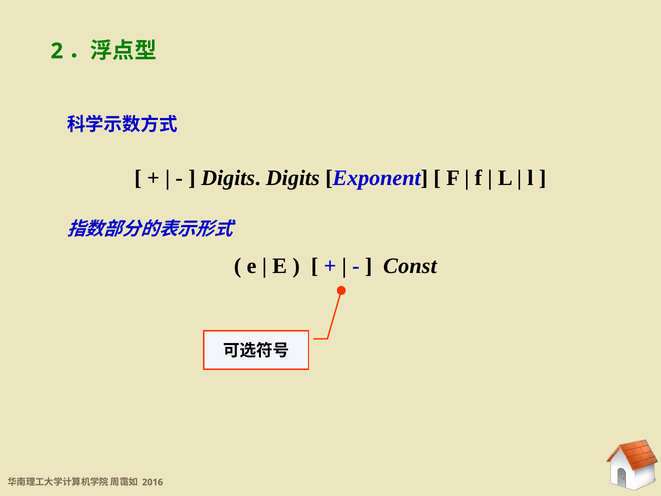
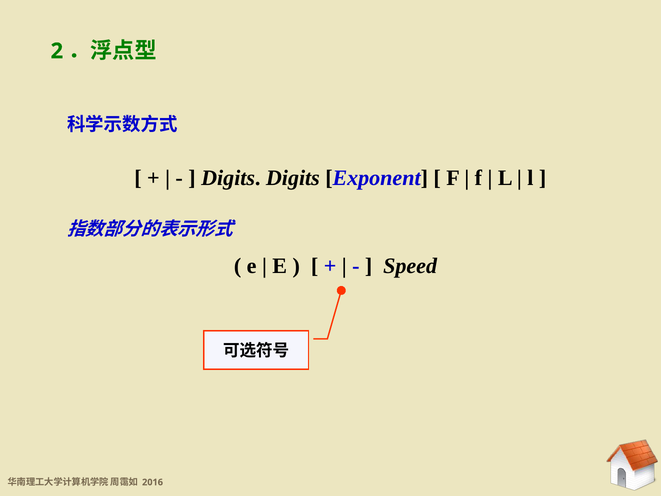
Const: Const -> Speed (410, 266)
